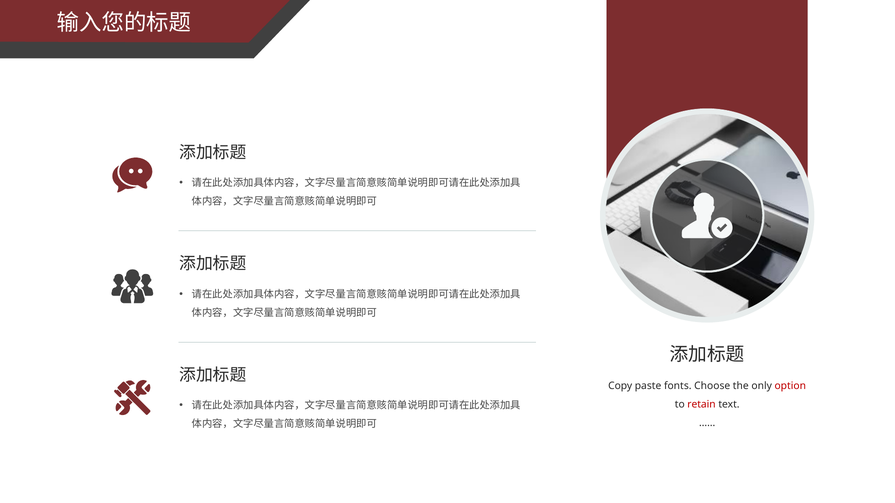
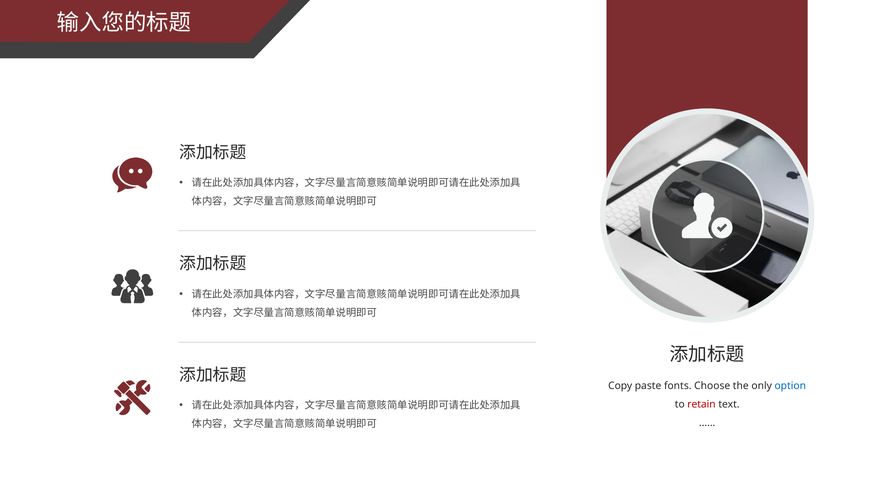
option colour: red -> blue (790, 386)
